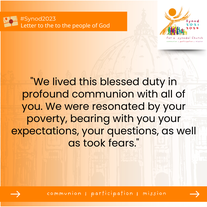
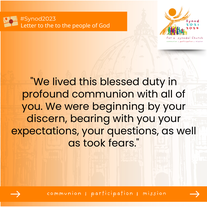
resonated: resonated -> beginning (118, 106)
poverty: poverty -> discern (47, 119)
